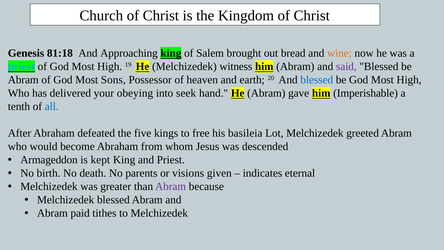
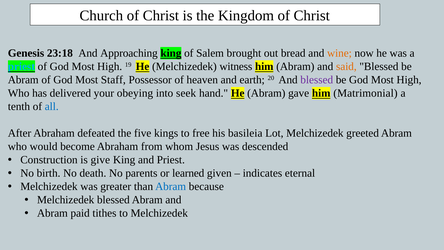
81:18: 81:18 -> 23:18 (60, 53)
said colour: purple -> orange (346, 67)
Sons: Sons -> Staff (113, 80)
blessed colour: blue -> purple (317, 80)
Imperishable: Imperishable -> Matrimonial (365, 93)
Armageddon: Armageddon -> Construction (49, 160)
kept: kept -> give (100, 160)
visions: visions -> learned (188, 173)
Abram colour: purple -> blue (171, 186)
